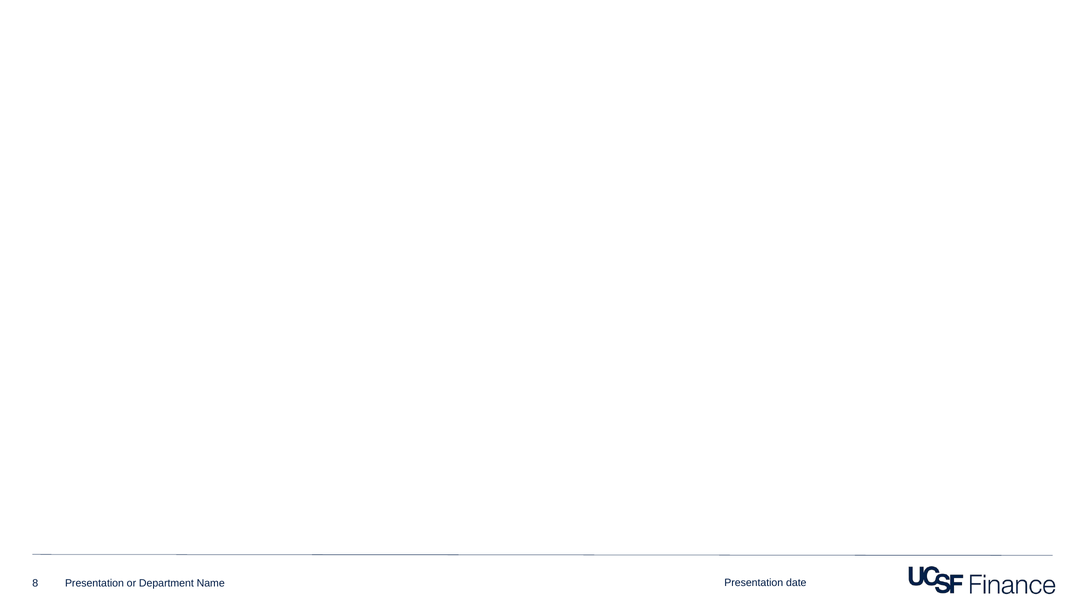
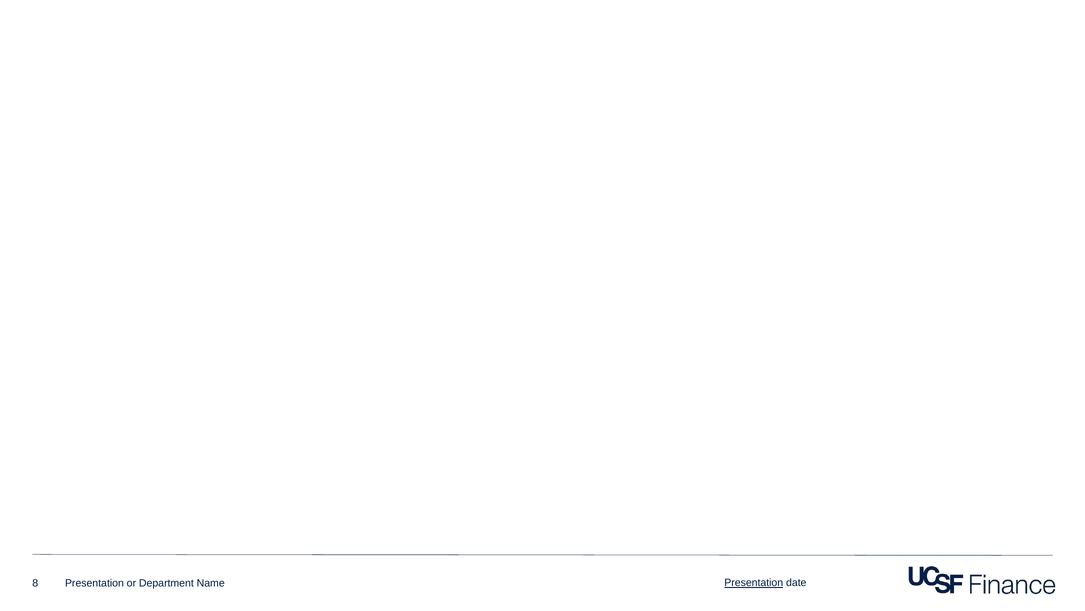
Presentation underline: none -> present (754, 582)
